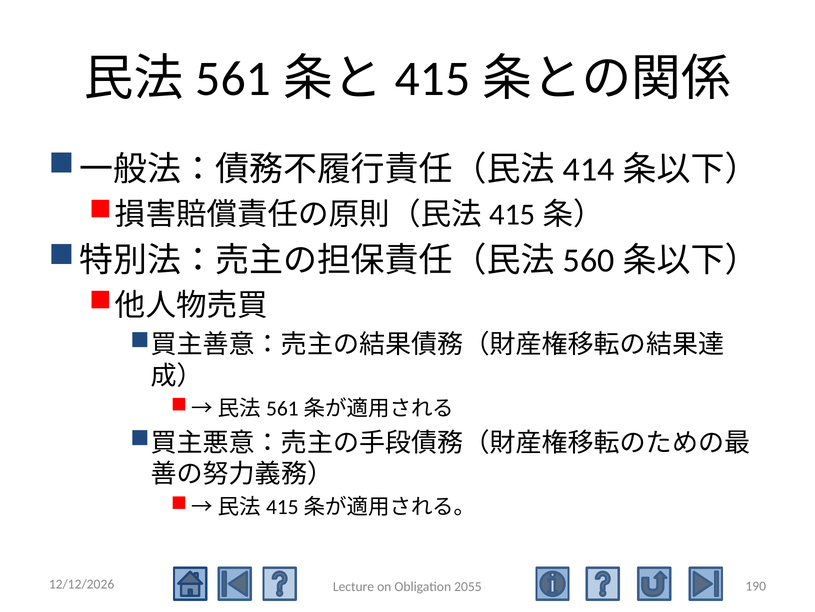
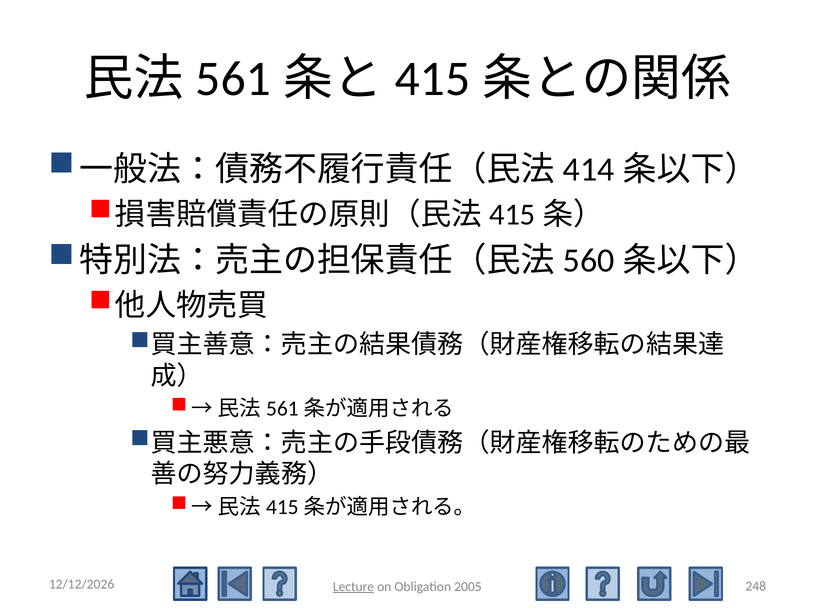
190: 190 -> 248 (756, 585)
Lecture underline: none -> present (354, 586)
2055: 2055 -> 2005 (468, 586)
